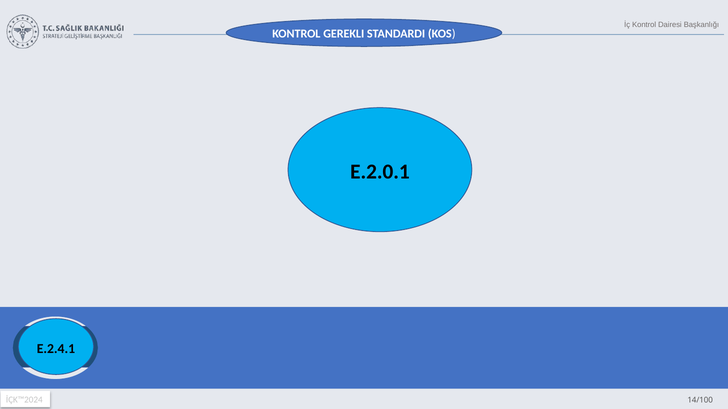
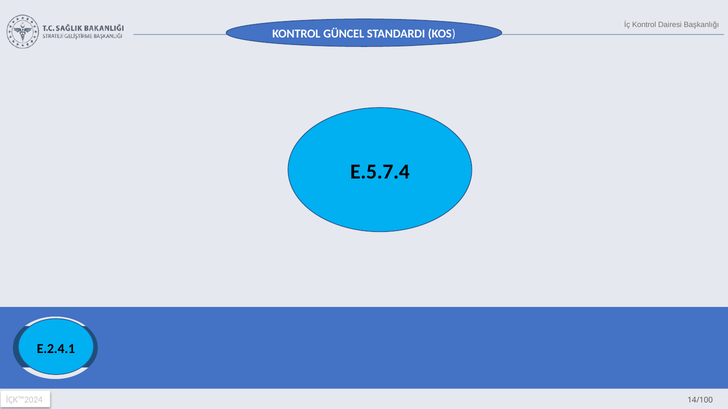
GEREKLI: GEREKLI -> GÜNCEL (344, 34)
E.2.0.1: E.2.0.1 -> E.5.7.4 (380, 172)
